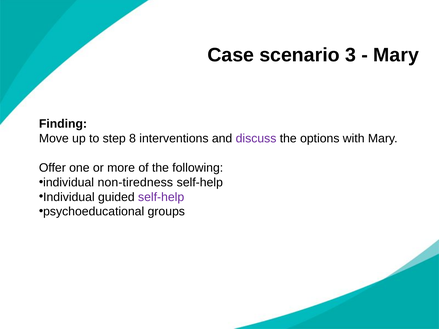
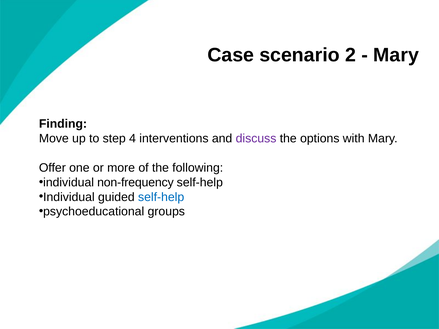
3: 3 -> 2 (351, 55)
8: 8 -> 4 (133, 139)
non-tiredness: non-tiredness -> non-frequency (135, 182)
self-help colour: purple -> blue (161, 197)
